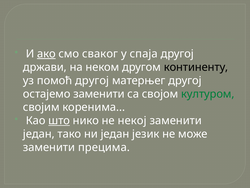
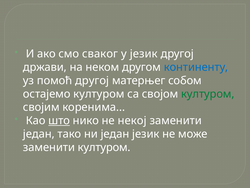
ако underline: present -> none (46, 54)
у спаја: спаја -> језик (144, 54)
континенту colour: black -> blue (196, 67)
матерњег другој: другој -> собом (185, 80)
остајемо заменити: заменити -> културом (99, 94)
заменити прецима: прецима -> културом (104, 147)
